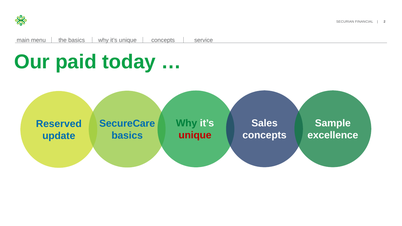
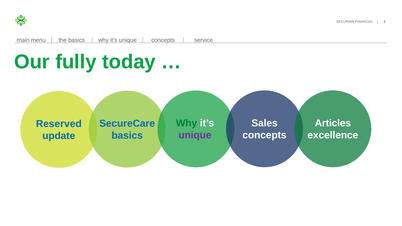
paid: paid -> fully (76, 62)
Sample: Sample -> Articles (333, 123)
unique colour: red -> purple (195, 135)
